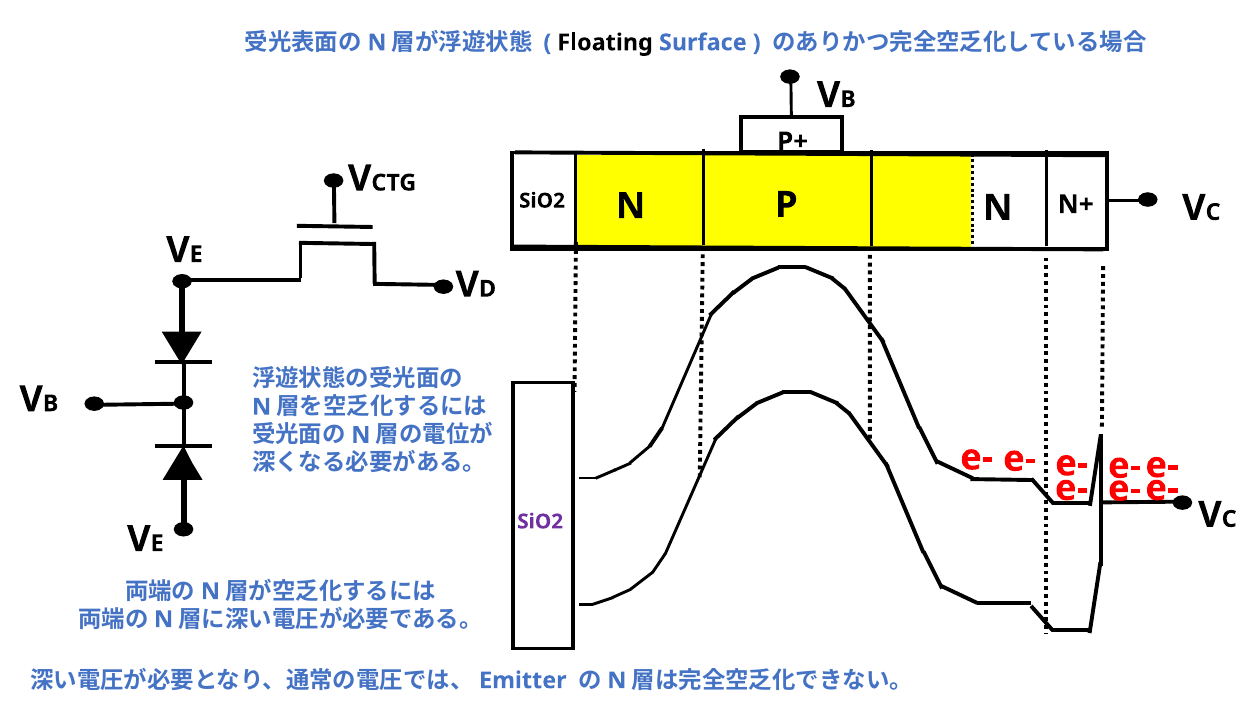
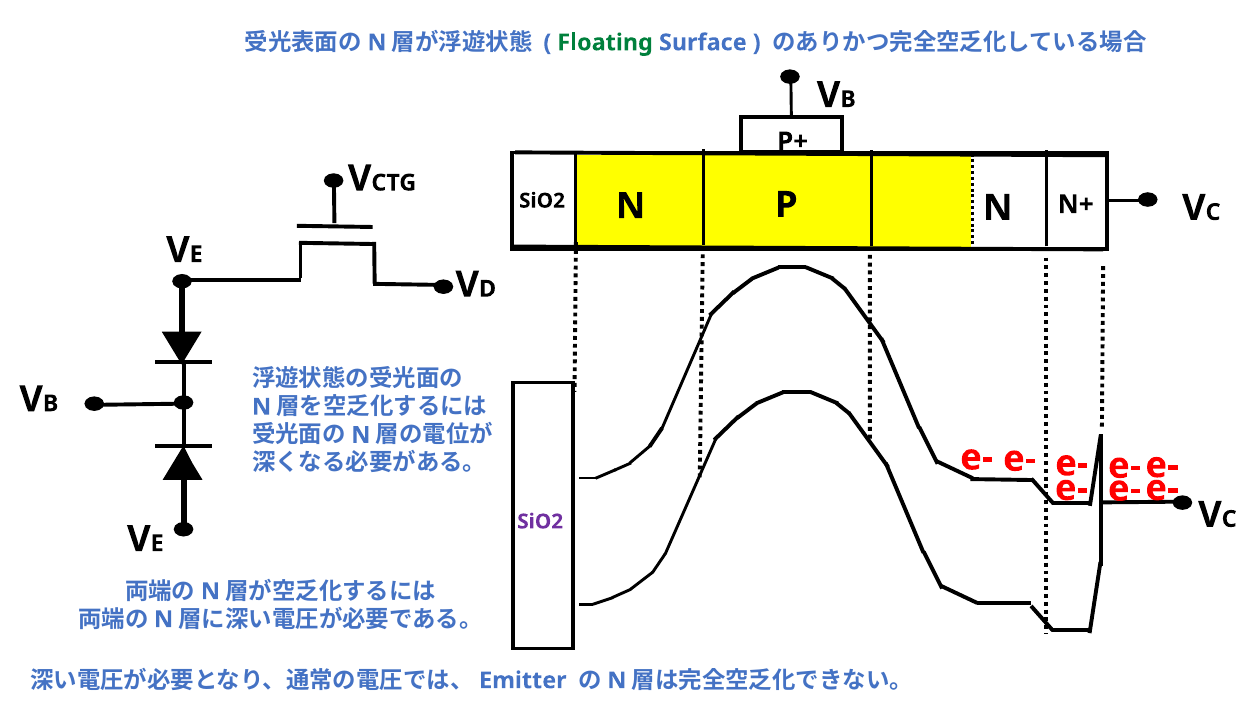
Floating colour: black -> green (605, 43)
